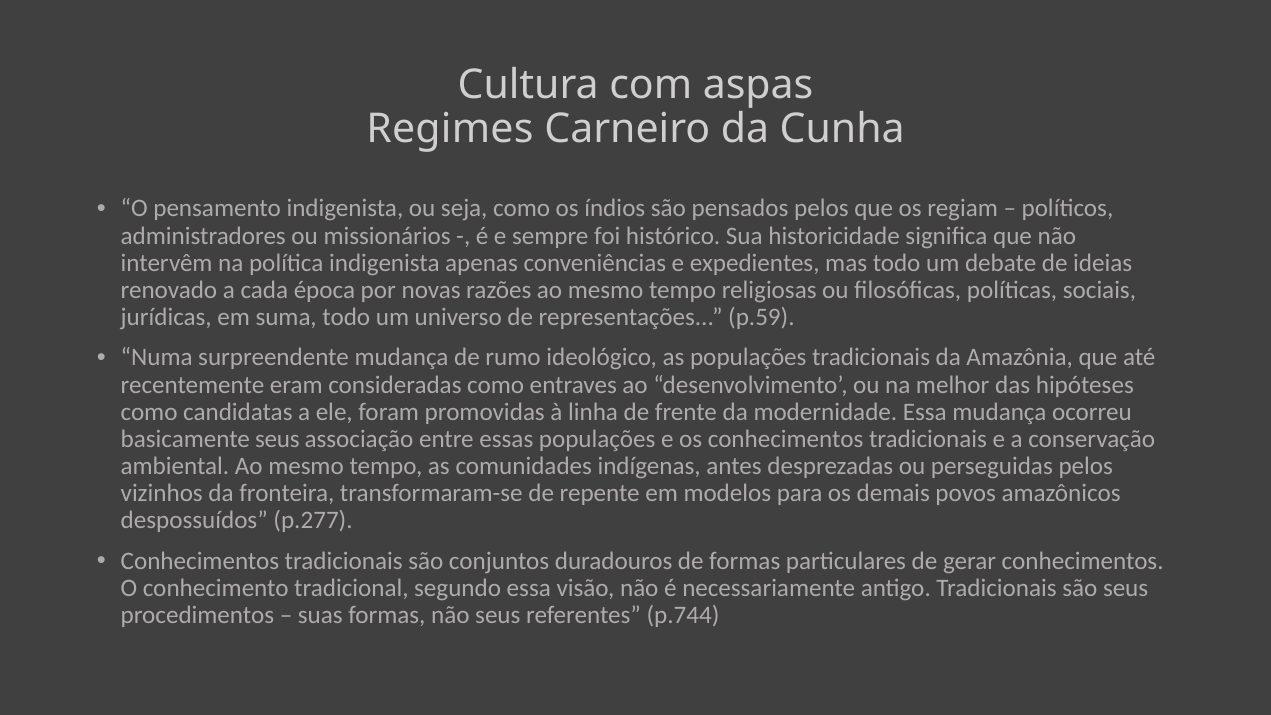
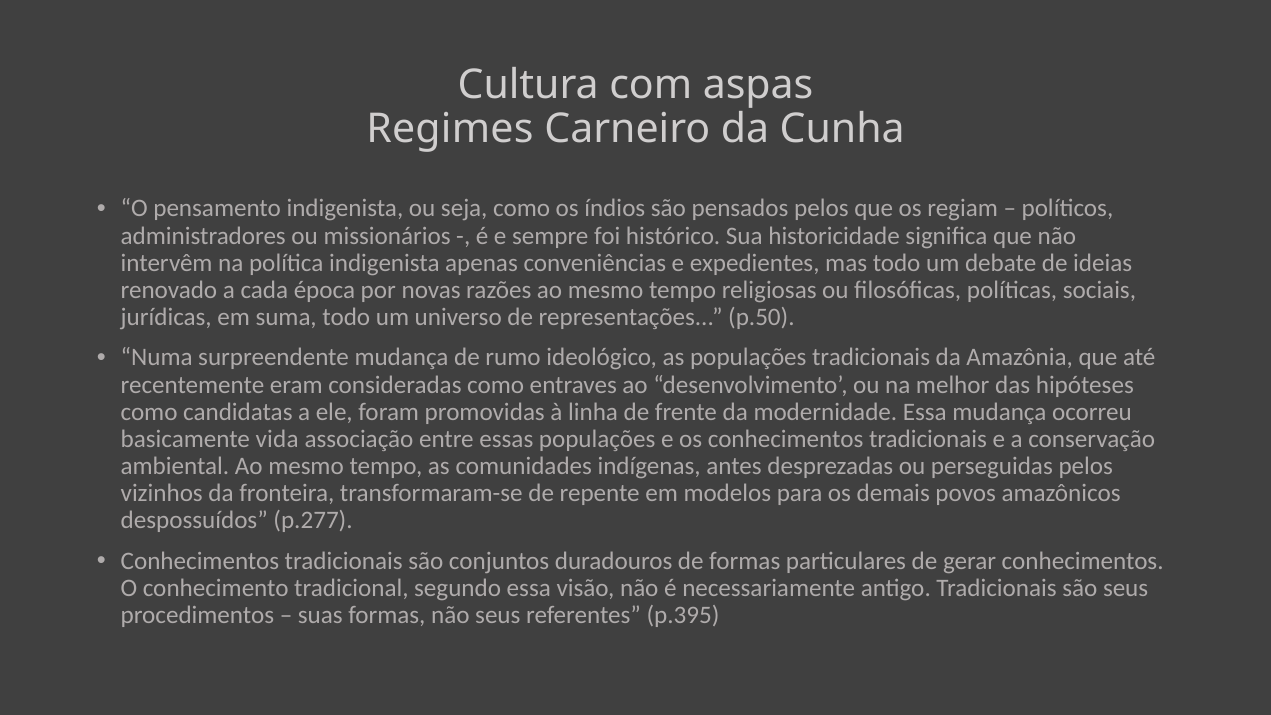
p.59: p.59 -> p.50 (761, 317)
basicamente seus: seus -> vida (277, 439)
p.744: p.744 -> p.395 (683, 615)
